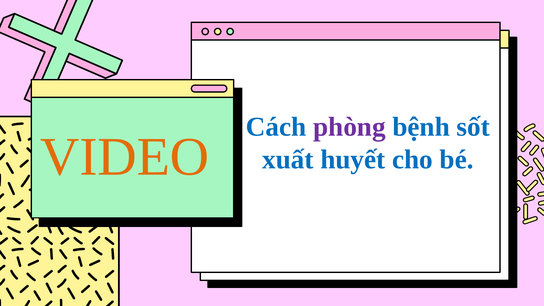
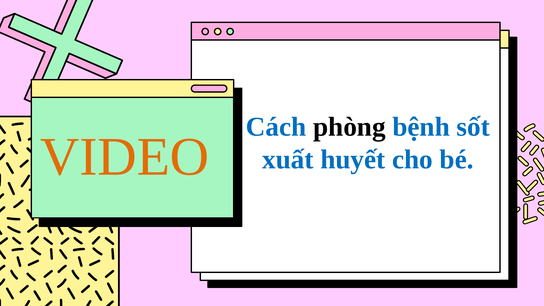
phòng colour: purple -> black (349, 127)
